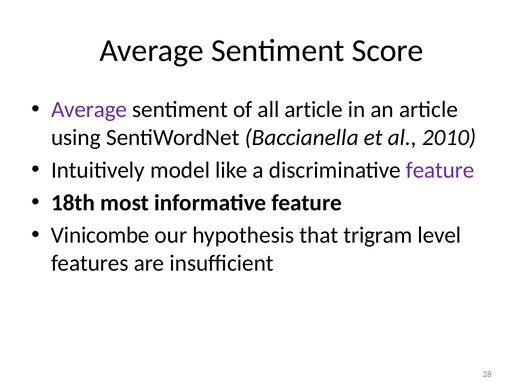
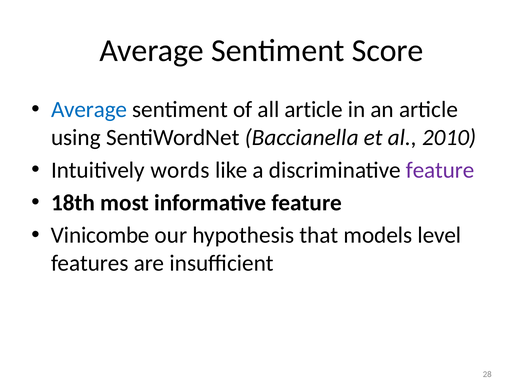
Average colour: purple -> blue (89, 110)
model: model -> words (180, 170)
trigram: trigram -> models (378, 235)
